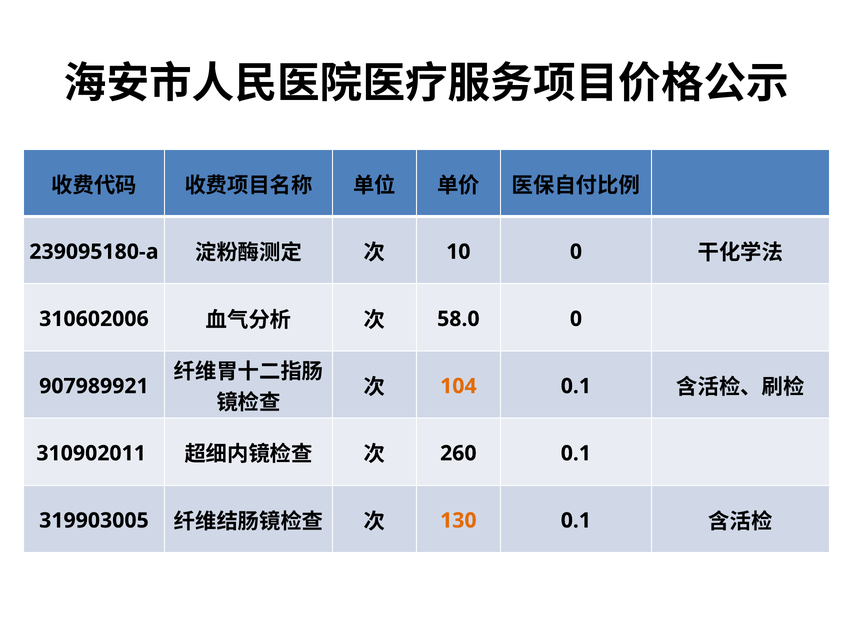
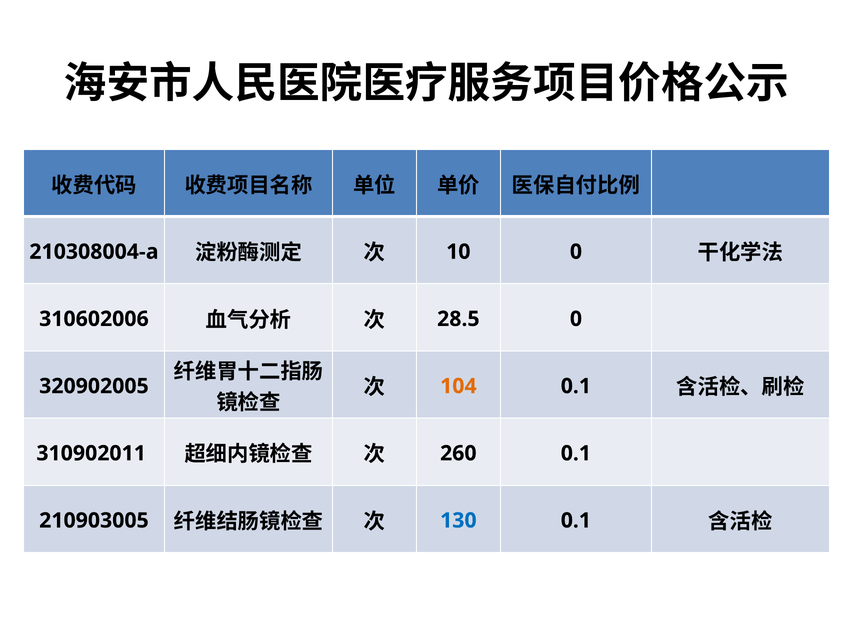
239095180-a: 239095180-a -> 210308004-a (94, 252)
58.0: 58.0 -> 28.5 (458, 319)
907989921: 907989921 -> 320902005 (94, 386)
319903005: 319903005 -> 210903005 (94, 520)
130 colour: orange -> blue (458, 520)
